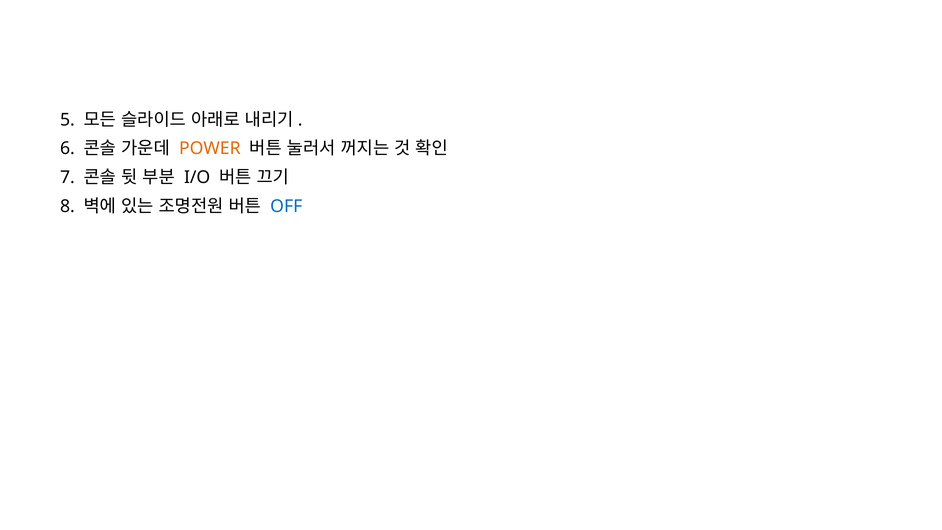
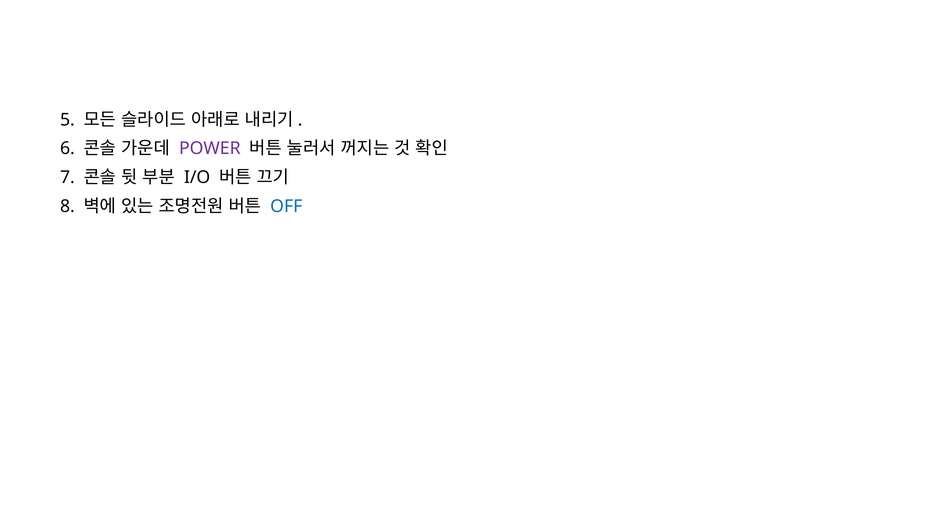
POWER colour: orange -> purple (210, 149)
